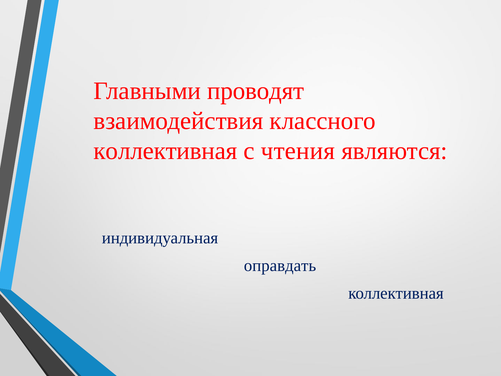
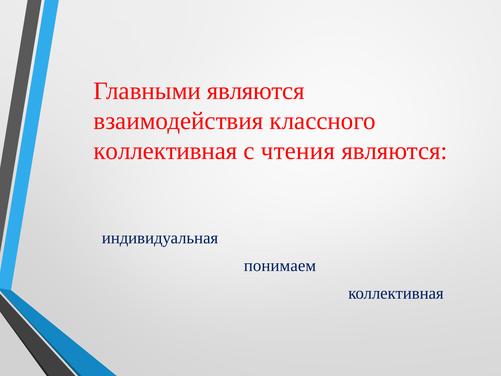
Главными проводят: проводят -> являются (256, 91)
оправдать: оправдать -> понимаем (280, 265)
